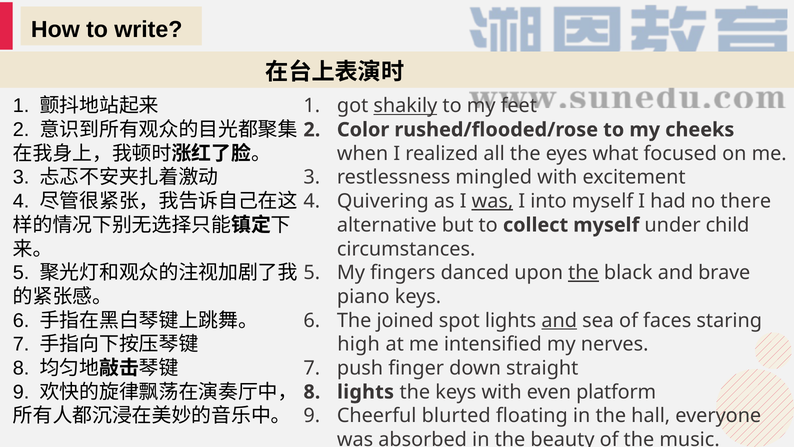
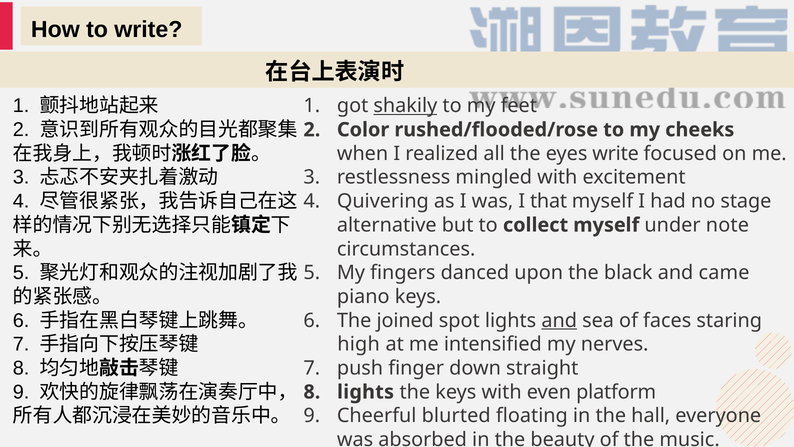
eyes what: what -> write (616, 153)
was underline: present -> none (492, 201)
into: into -> that (549, 201)
there: there -> stage (746, 201)
child: child -> note (727, 225)
the underline: present -> none (583, 273)
brave: brave -> came (724, 273)
